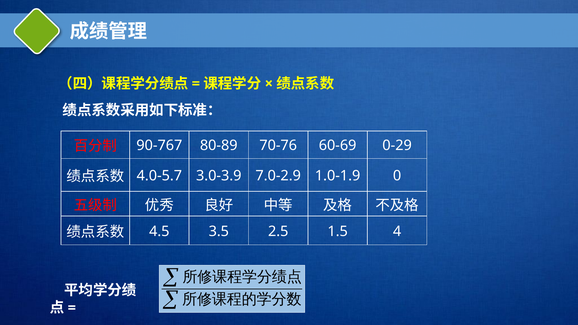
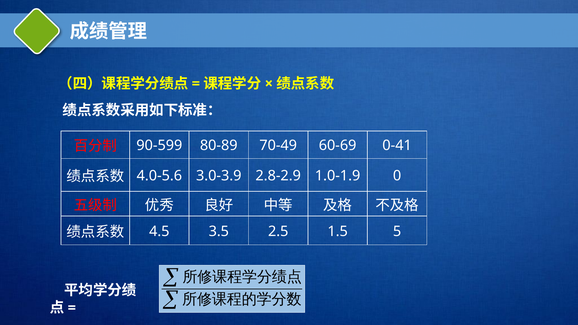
90-767: 90-767 -> 90-599 (159, 146)
70-76: 70-76 -> 70-49 (278, 146)
0-29: 0-29 -> 0-41 (397, 146)
4.0-5.7: 4.0-5.7 -> 4.0-5.6 (159, 176)
7.0-2.9: 7.0-2.9 -> 2.8-2.9 (278, 176)
4: 4 -> 5 (397, 231)
